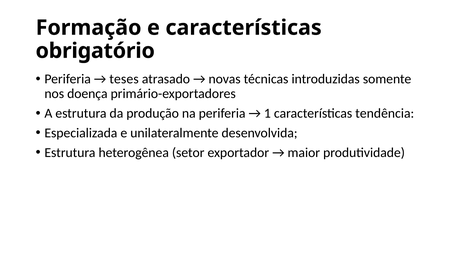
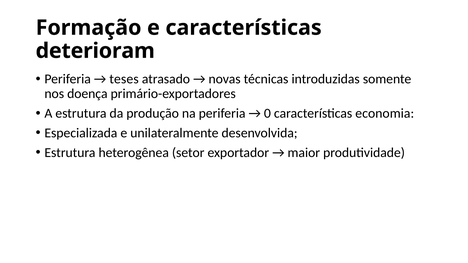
obrigatório: obrigatório -> deterioram (95, 51)
1: 1 -> 0 (267, 113)
tendência: tendência -> economia (385, 113)
